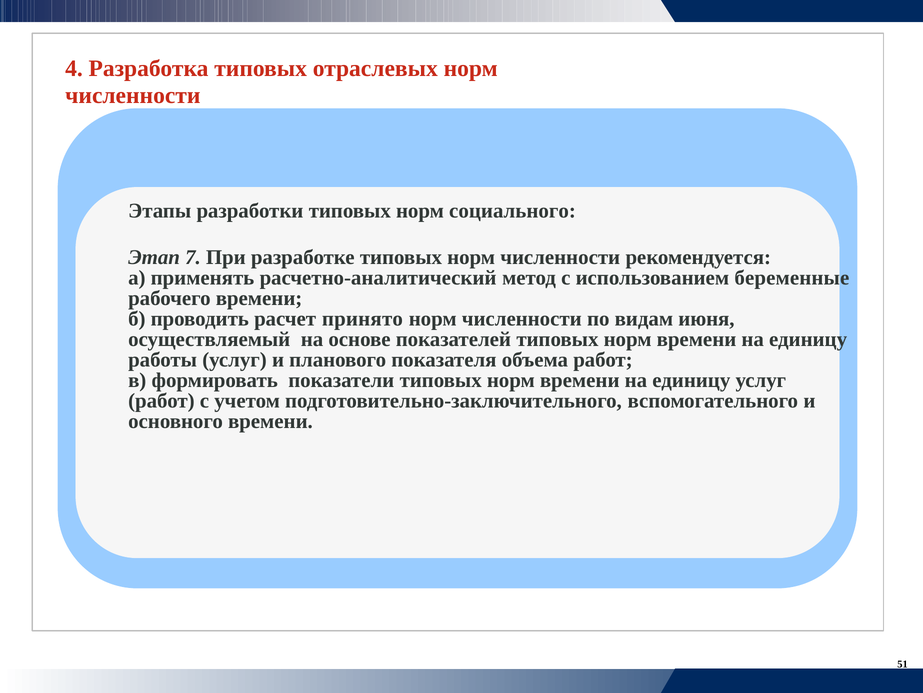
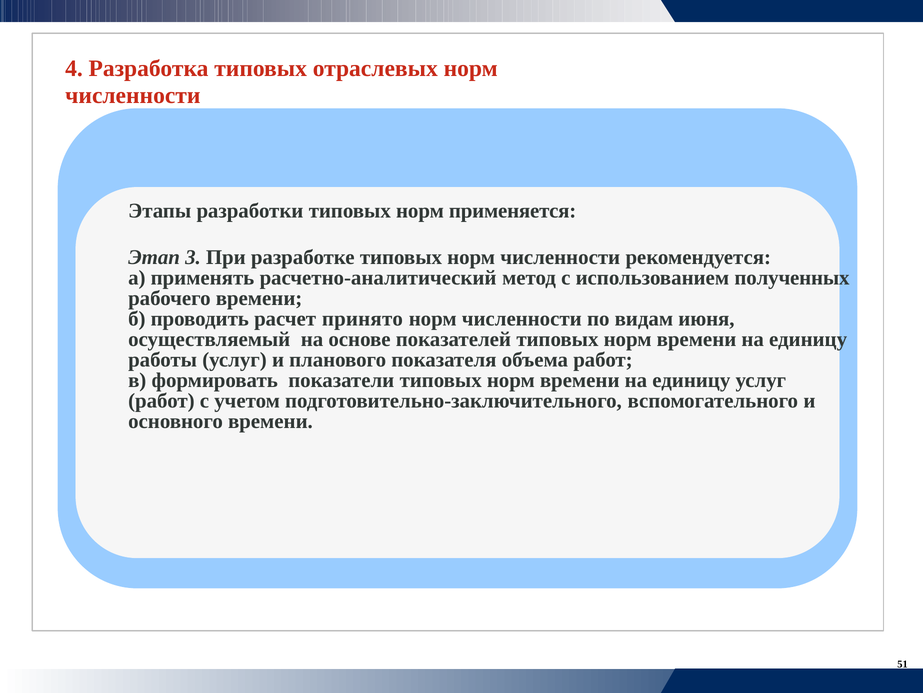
социального: социального -> применяется (513, 211)
7: 7 -> 3 (193, 257)
беременные: беременные -> полученных (792, 277)
